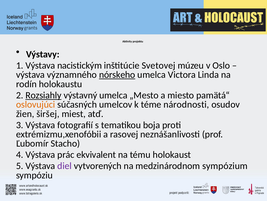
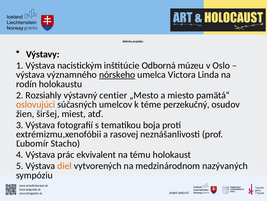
Svetovej: Svetovej -> Odborná (159, 65)
Rozsiahly underline: present -> none (43, 95)
výstavný umelca: umelca -> centier (113, 95)
národnosti: národnosti -> perzekučný (186, 104)
diel colour: purple -> orange (65, 165)
sympózium: sympózium -> nazývaných (225, 165)
